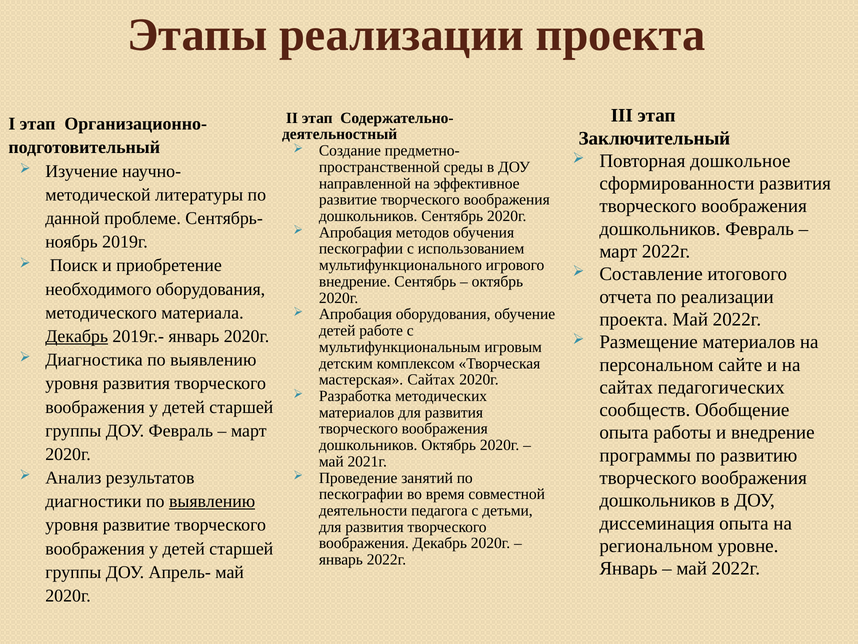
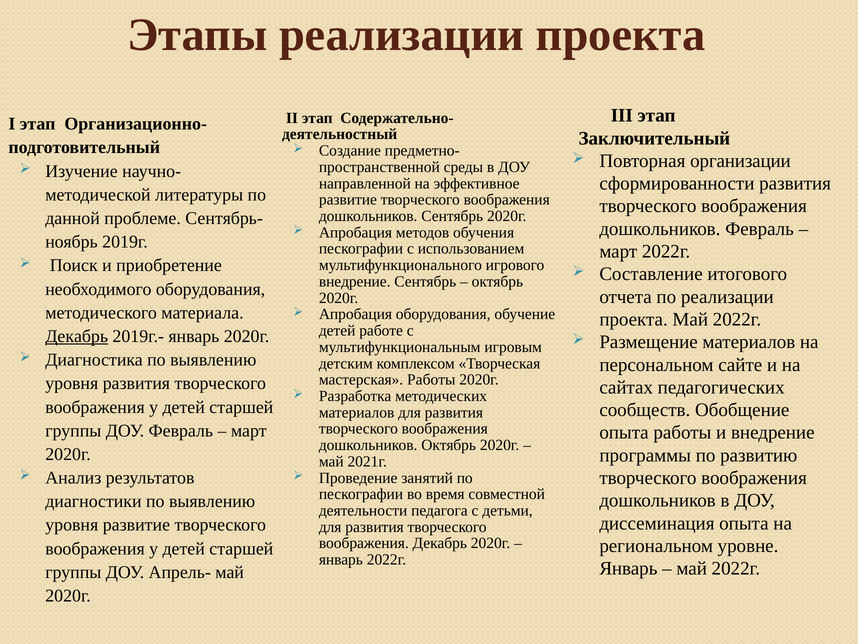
дошкольное: дошкольное -> организации (740, 161)
мастерская Сайтах: Сайтах -> Работы (431, 379)
выявлению underline: present -> none (212, 501)
